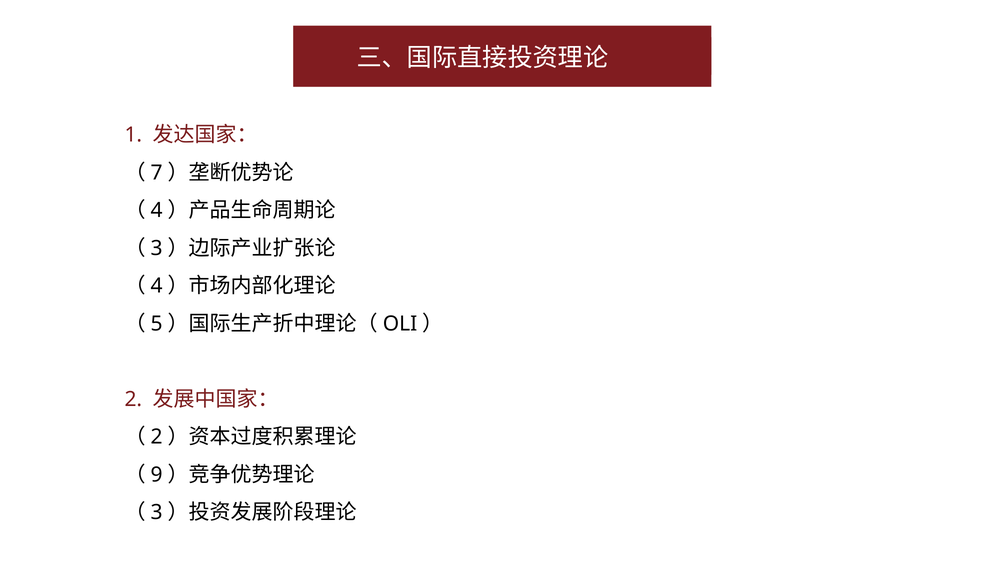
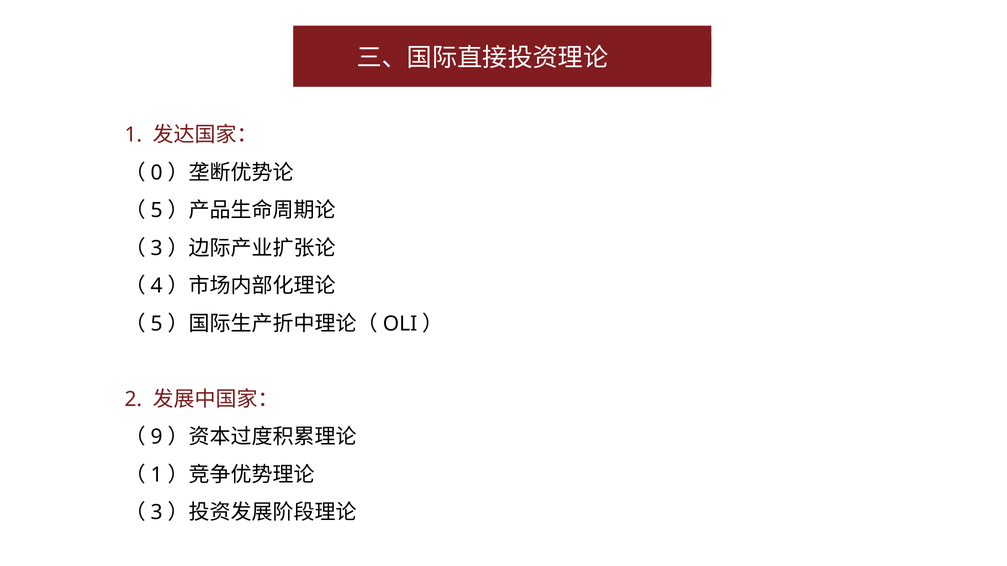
7: 7 -> 0 (157, 173)
4: 4 -> 5 (157, 211)
2: 2 -> 9 (157, 437)
9: 9 -> 1 (157, 475)
